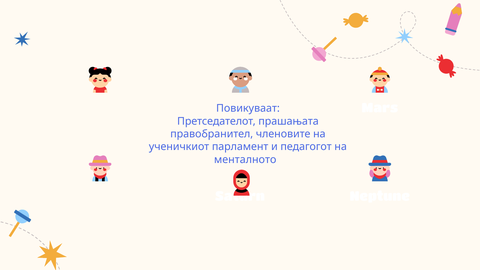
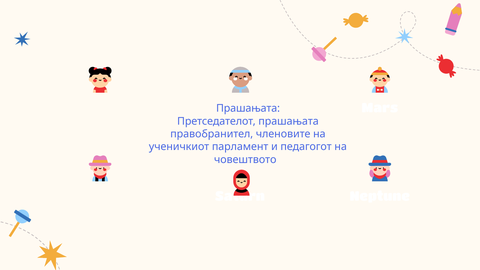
Повикуваат: Повикуваат -> Прашањата (248, 108)
менталното: менталното -> човештвото (245, 160)
